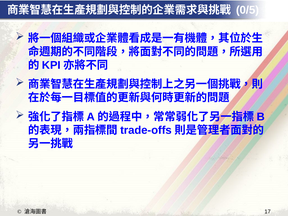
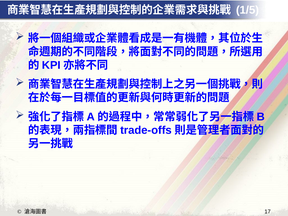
0/5: 0/5 -> 1/5 (248, 10)
